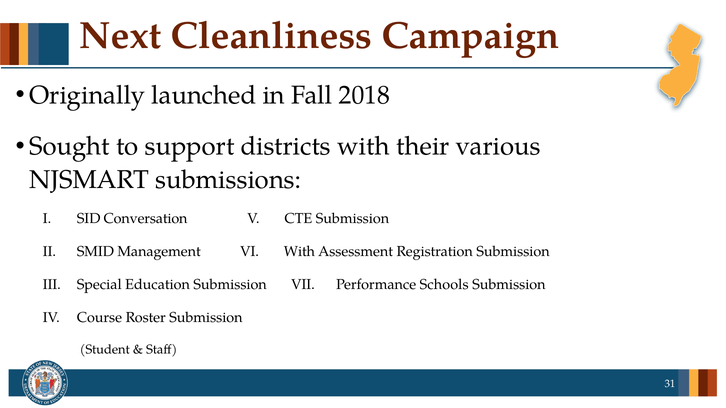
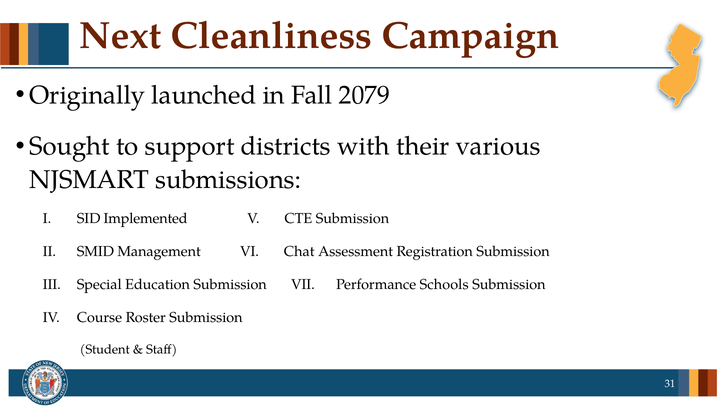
2018: 2018 -> 2079 (364, 95)
Conversation: Conversation -> Implemented (146, 219)
VI With: With -> Chat (299, 252)
